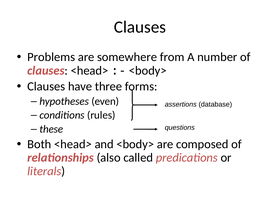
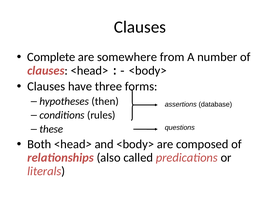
Problems: Problems -> Complete (51, 57)
even: even -> then (105, 101)
